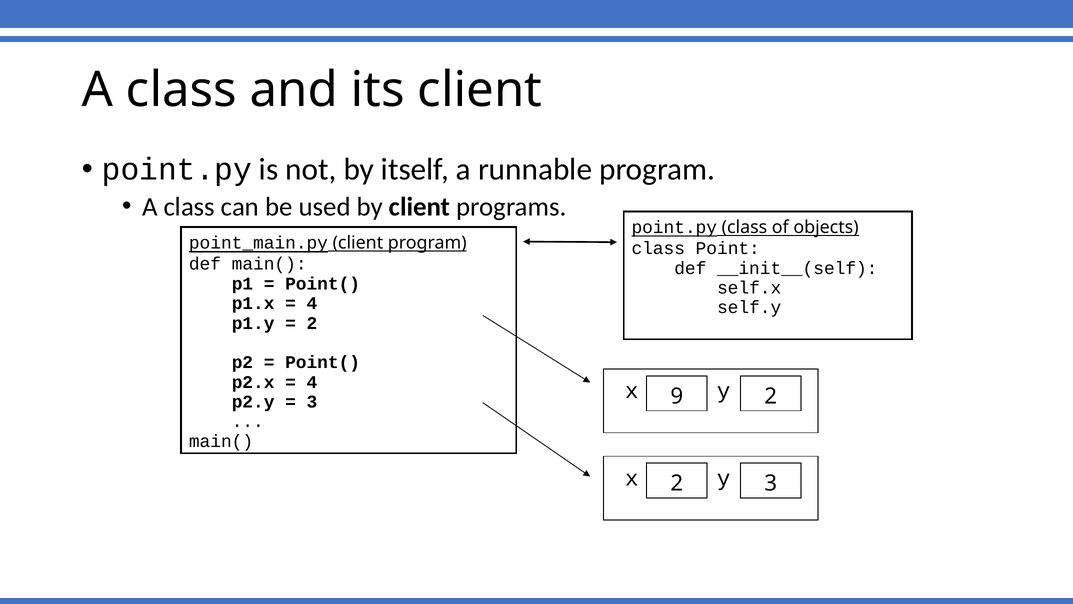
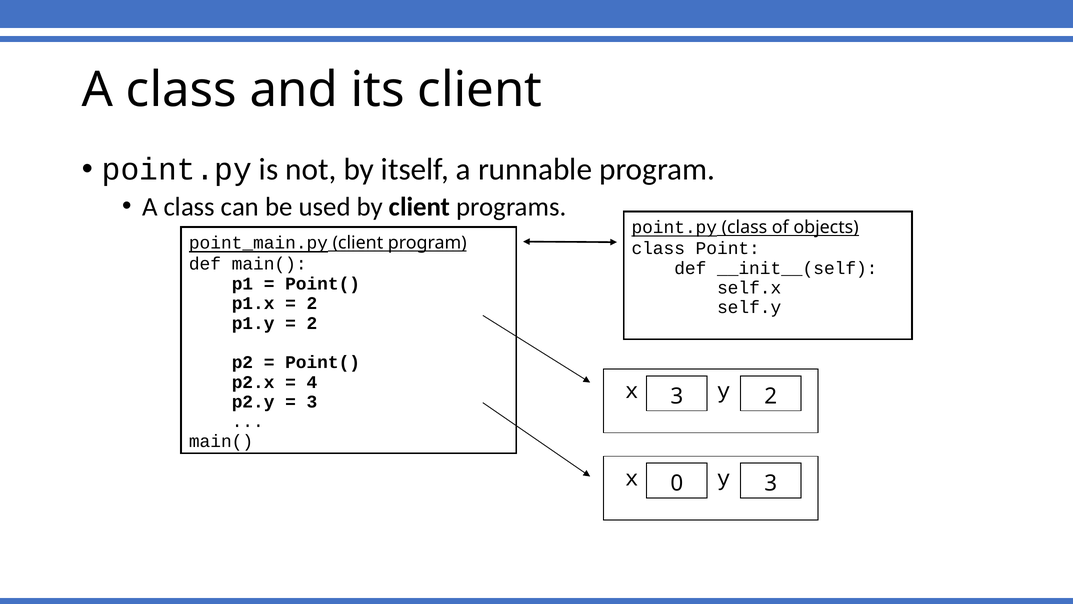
4: 4 -> 2 (312, 303)
x 9: 9 -> 3 (677, 396)
x 2: 2 -> 0 (677, 483)
